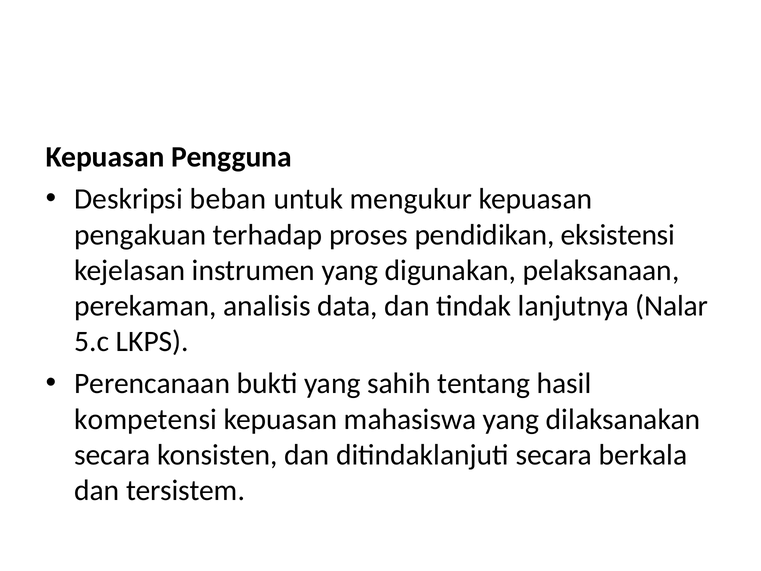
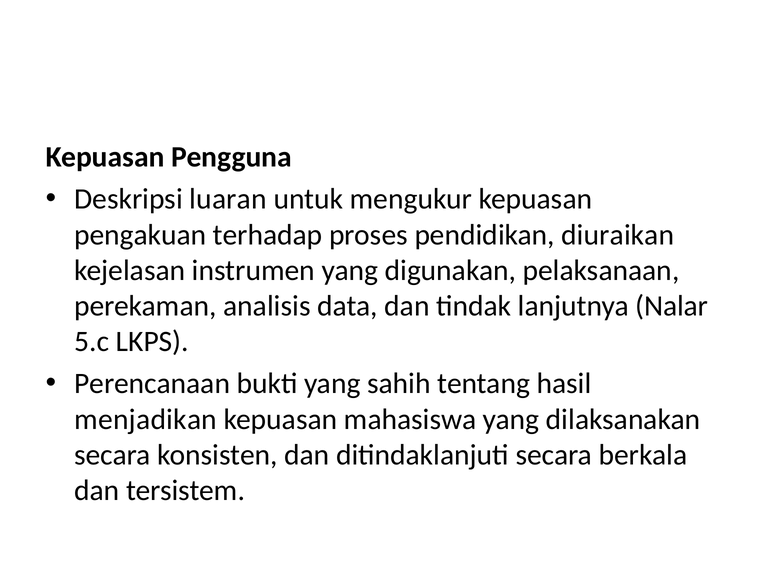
beban: beban -> luaran (228, 199)
eksistensi: eksistensi -> diuraikan (618, 235)
kompetensi: kompetensi -> menjadikan (146, 419)
